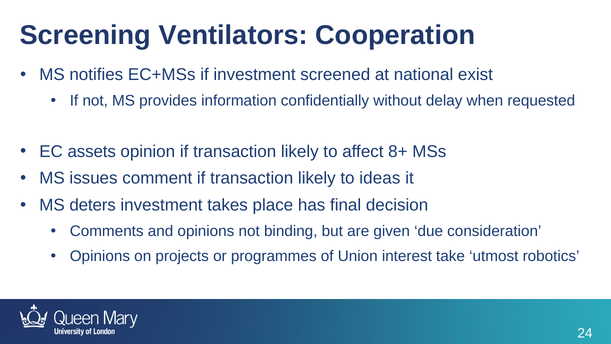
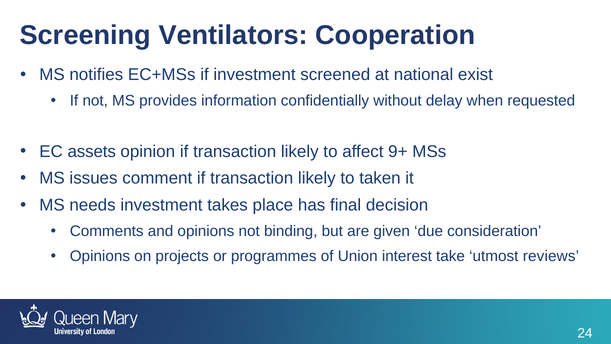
8+: 8+ -> 9+ (398, 151)
ideas: ideas -> taken (380, 178)
deters: deters -> needs (93, 205)
robotics: robotics -> reviews (551, 256)
